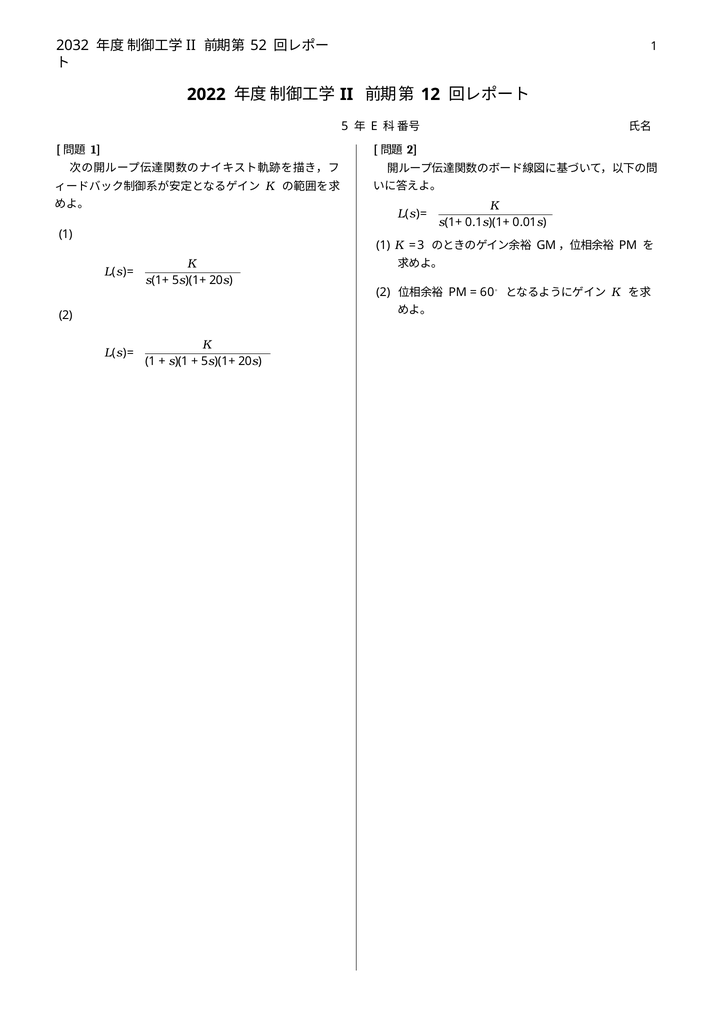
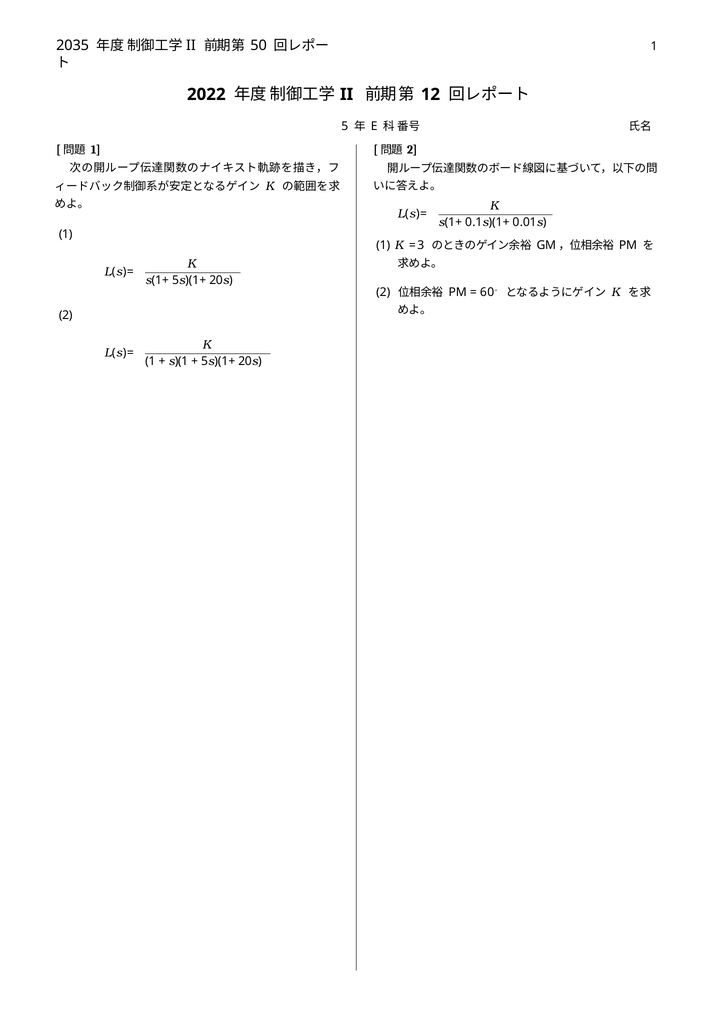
2032: 2032 -> 2035 (73, 45)
52: 52 -> 50 (259, 45)
